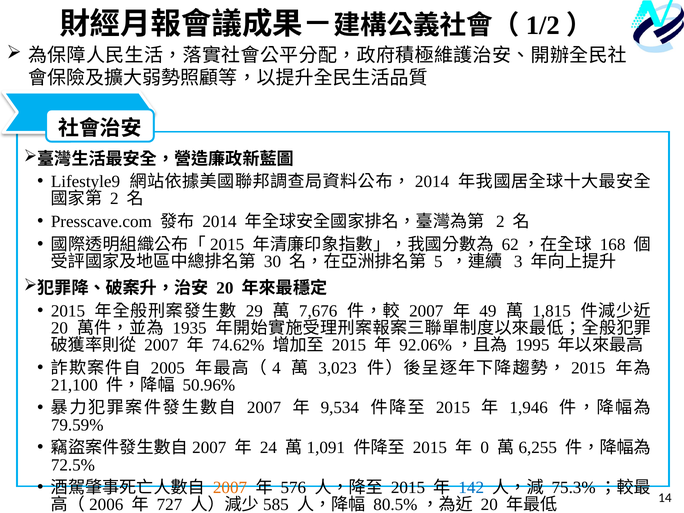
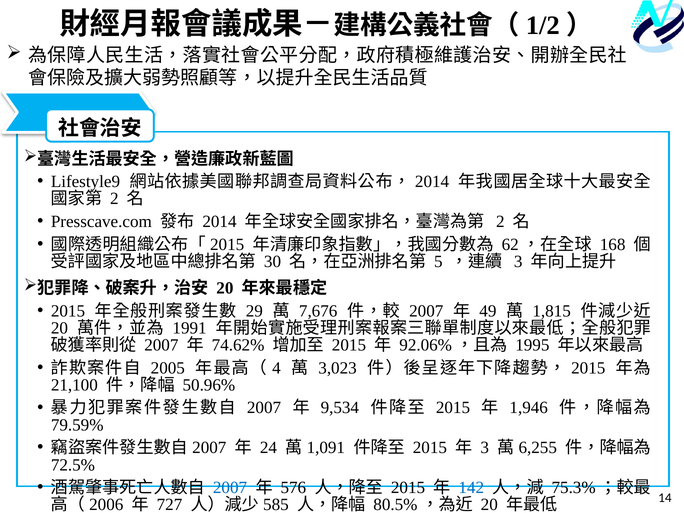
1935: 1935 -> 1991 (190, 328)
0: 0 -> 3 (485, 448)
2007 colour: orange -> blue (230, 488)
